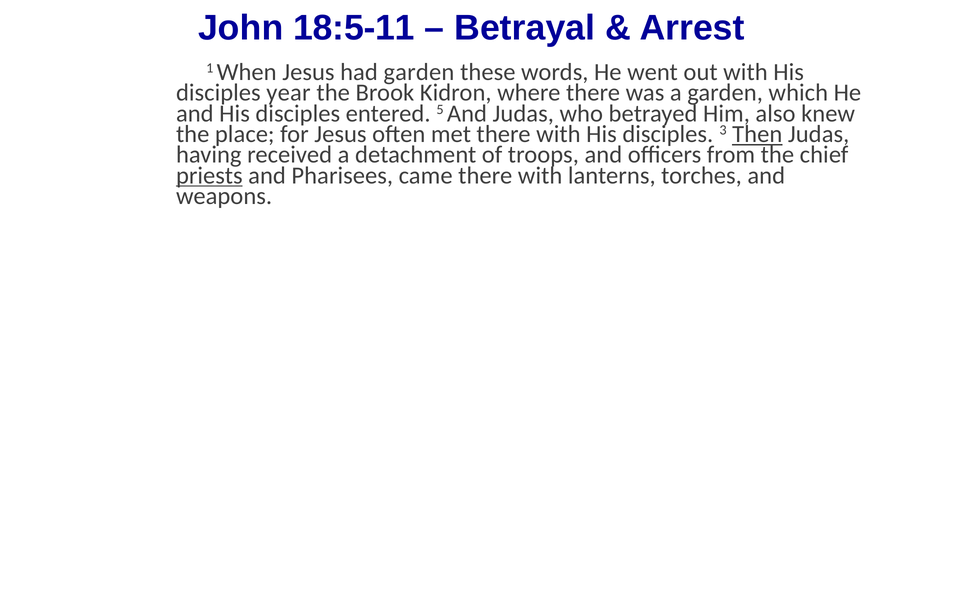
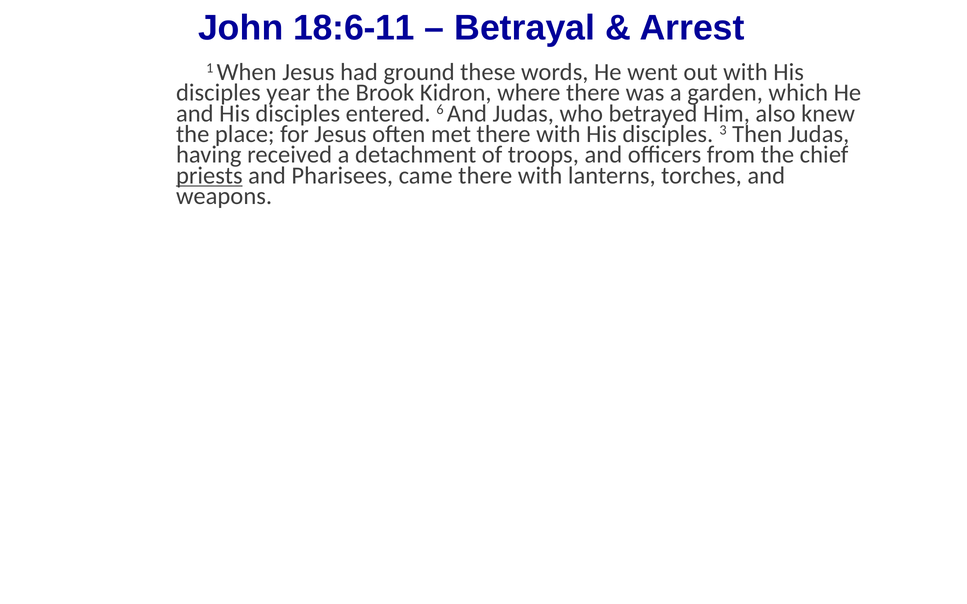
18:5-11: 18:5-11 -> 18:6-11 (354, 28)
had garden: garden -> ground (419, 72)
5: 5 -> 6 (440, 110)
Then underline: present -> none (757, 134)
